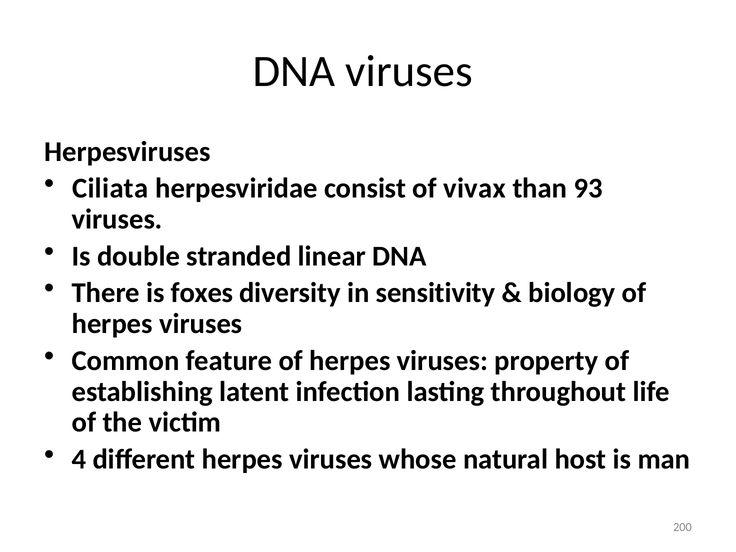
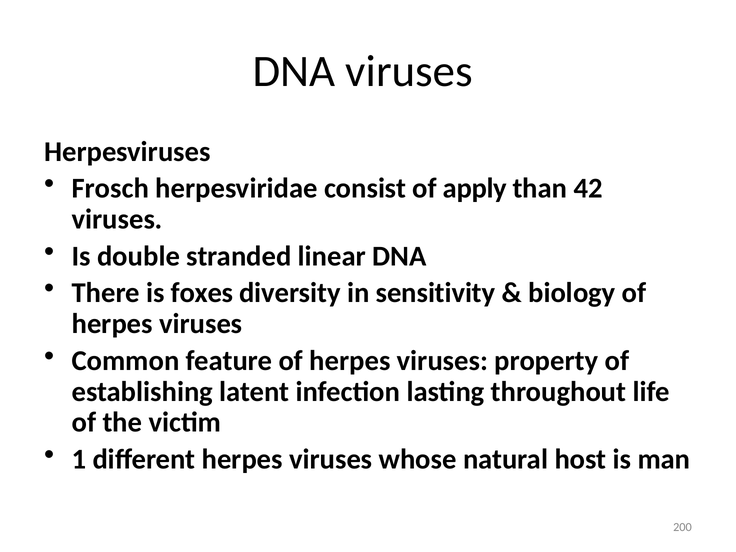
Ciliata: Ciliata -> Frosch (110, 188)
vivax: vivax -> apply (475, 188)
93: 93 -> 42 (588, 188)
4: 4 -> 1 (79, 459)
